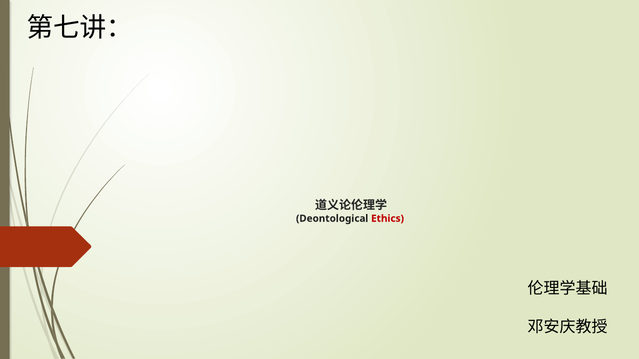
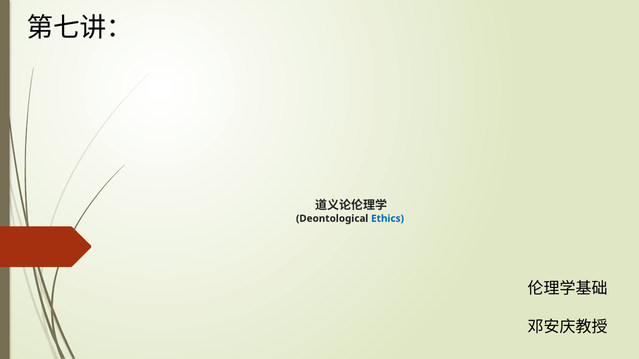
Ethics colour: red -> blue (388, 219)
